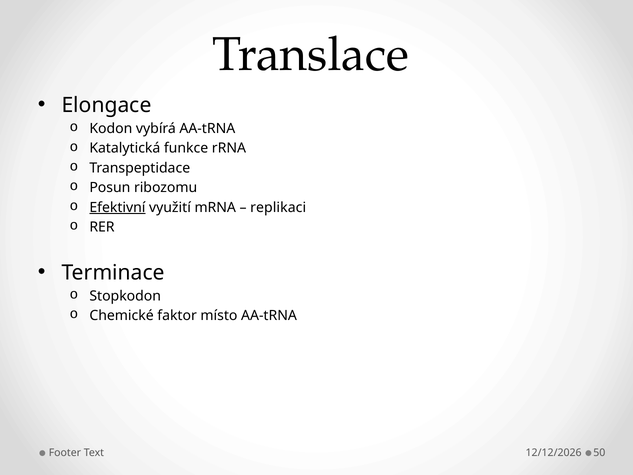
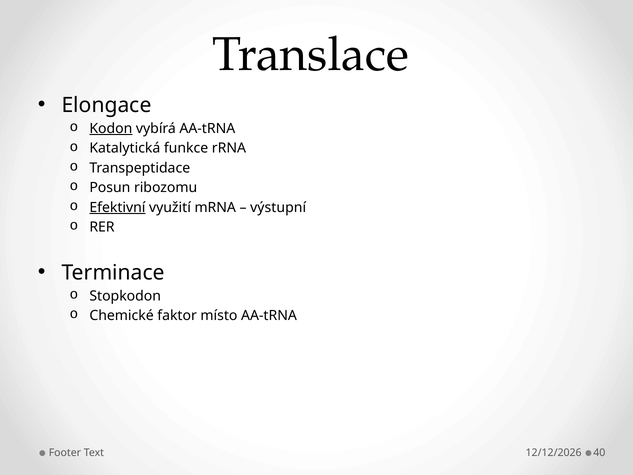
Kodon underline: none -> present (111, 129)
replikaci: replikaci -> výstupní (278, 207)
50: 50 -> 40 (599, 453)
